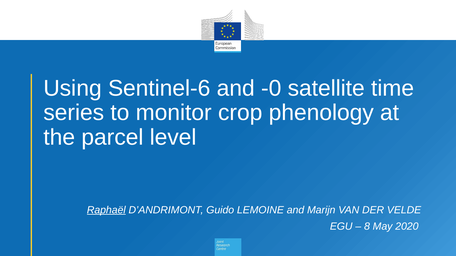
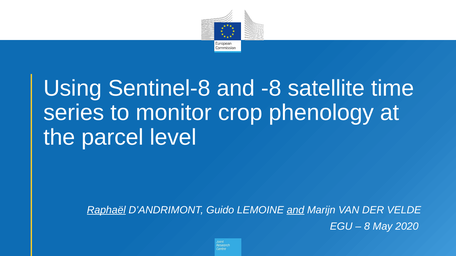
Sentinel-6: Sentinel-6 -> Sentinel-8 (159, 88)
-0: -0 -> -8 (271, 88)
and underline: none -> present (296, 210)
